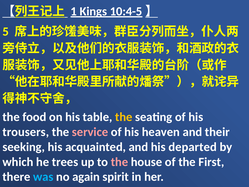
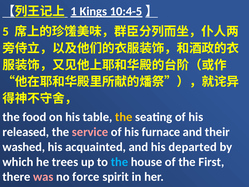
trousers: trousers -> released (26, 132)
heaven: heaven -> furnace (161, 132)
seeking: seeking -> washed (24, 147)
the colour: pink -> light blue (119, 162)
was colour: light blue -> pink (43, 177)
again: again -> force (86, 177)
